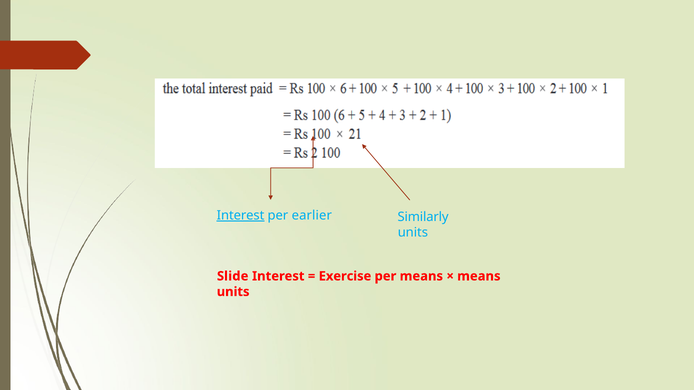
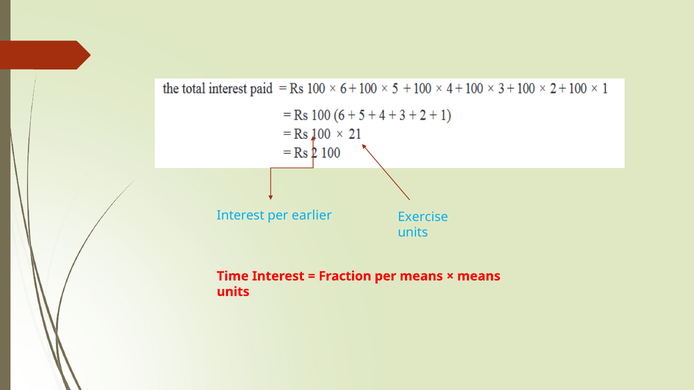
Interest underline: present -> none (241, 215)
Similarly: Similarly -> Exercise (423, 217)
Slide: Slide -> Time (233, 276)
Exercise: Exercise -> Fraction (345, 276)
